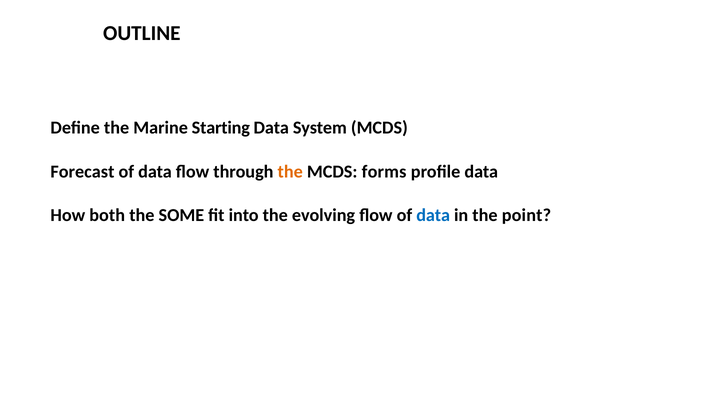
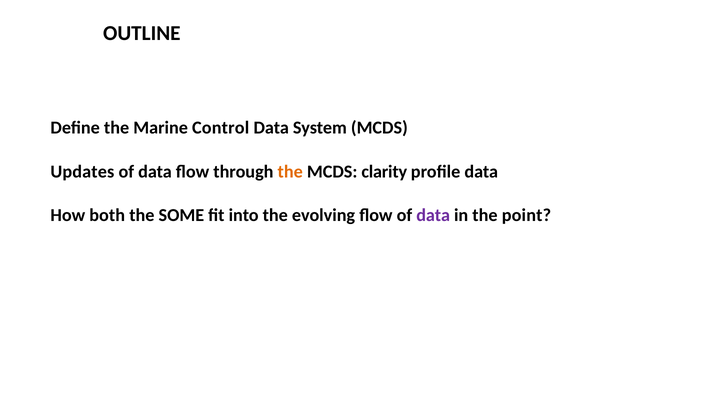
Starting: Starting -> Control (221, 128)
Forecast: Forecast -> Updates (82, 172)
forms: forms -> clarity (384, 172)
data colour: blue -> purple (433, 215)
